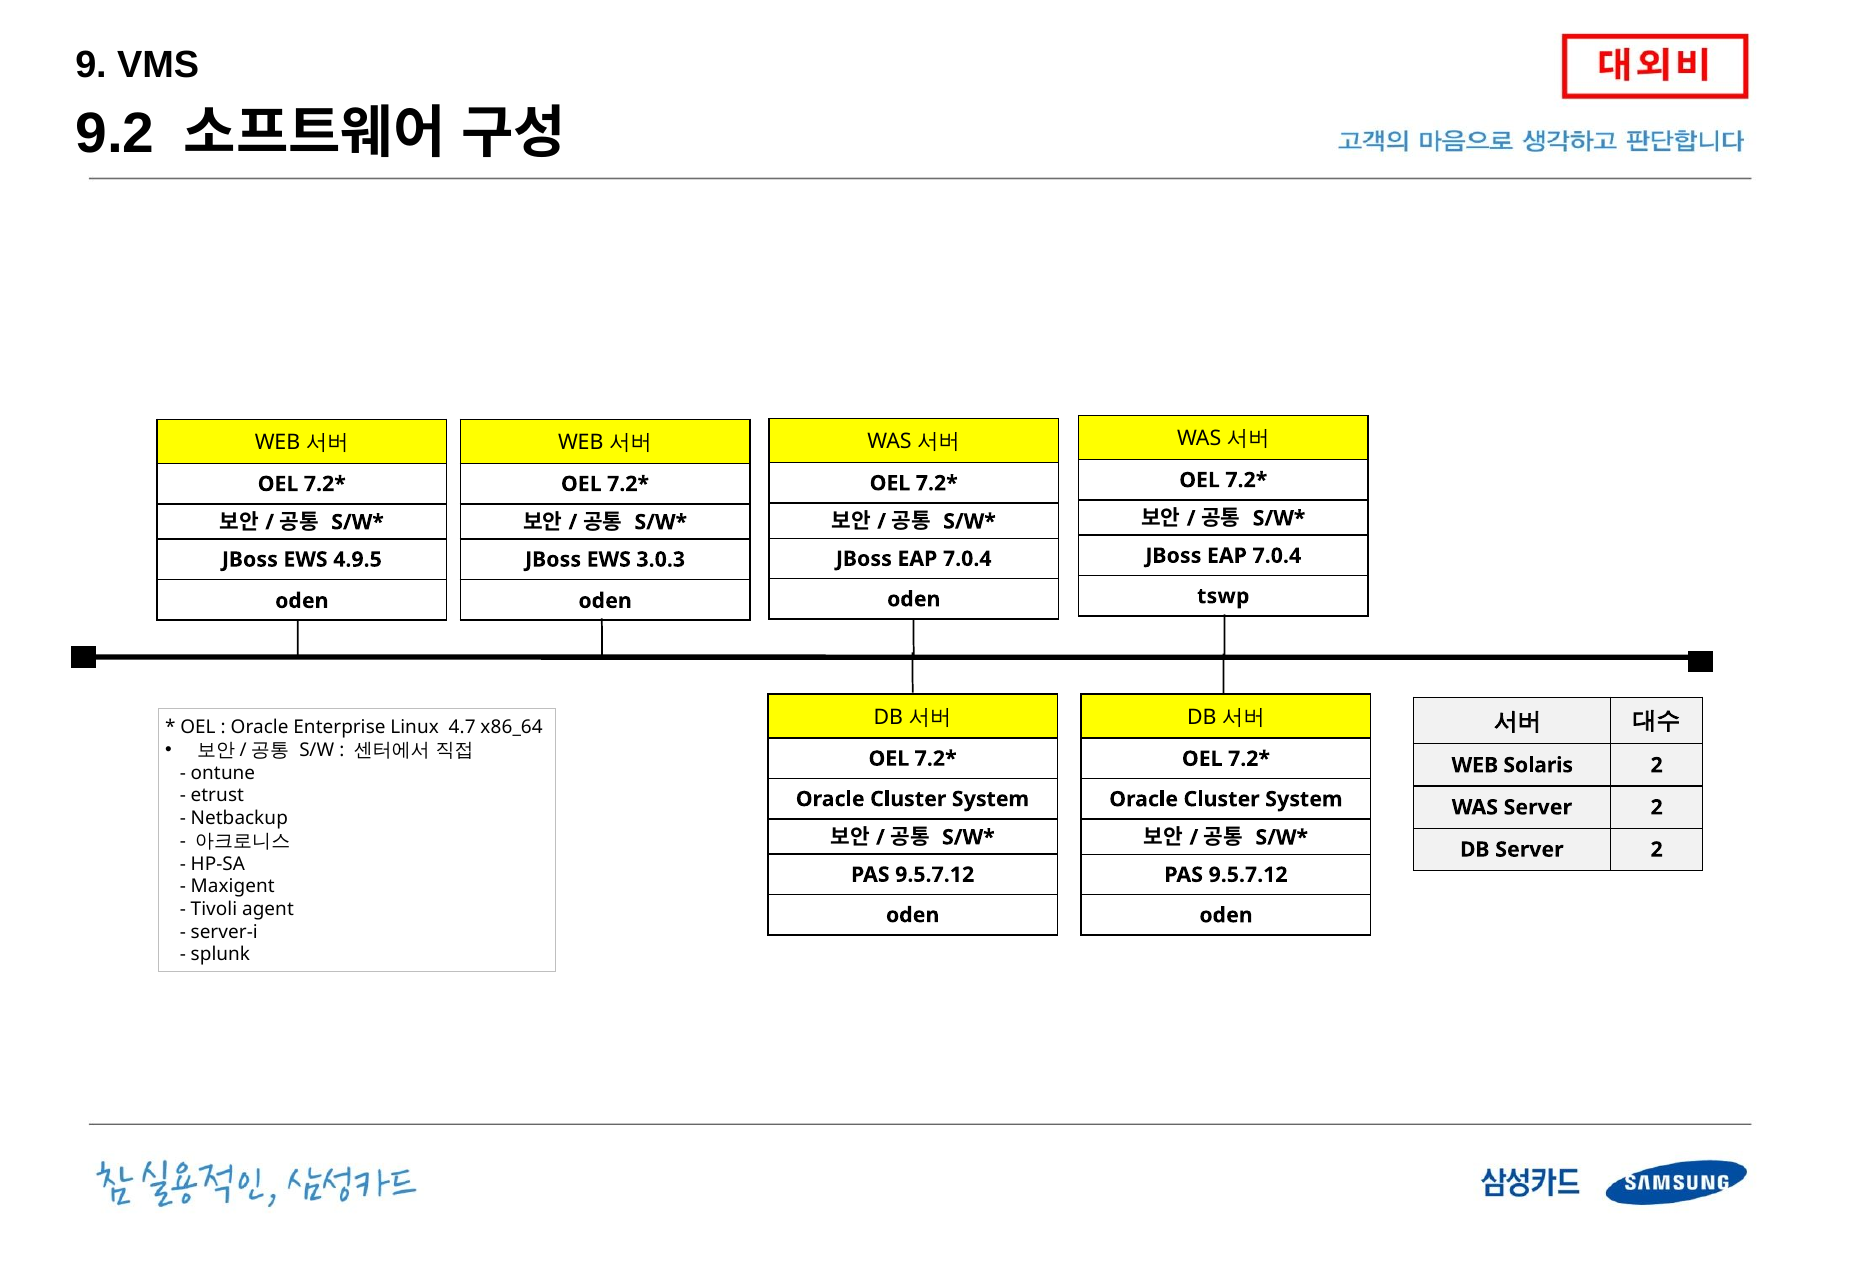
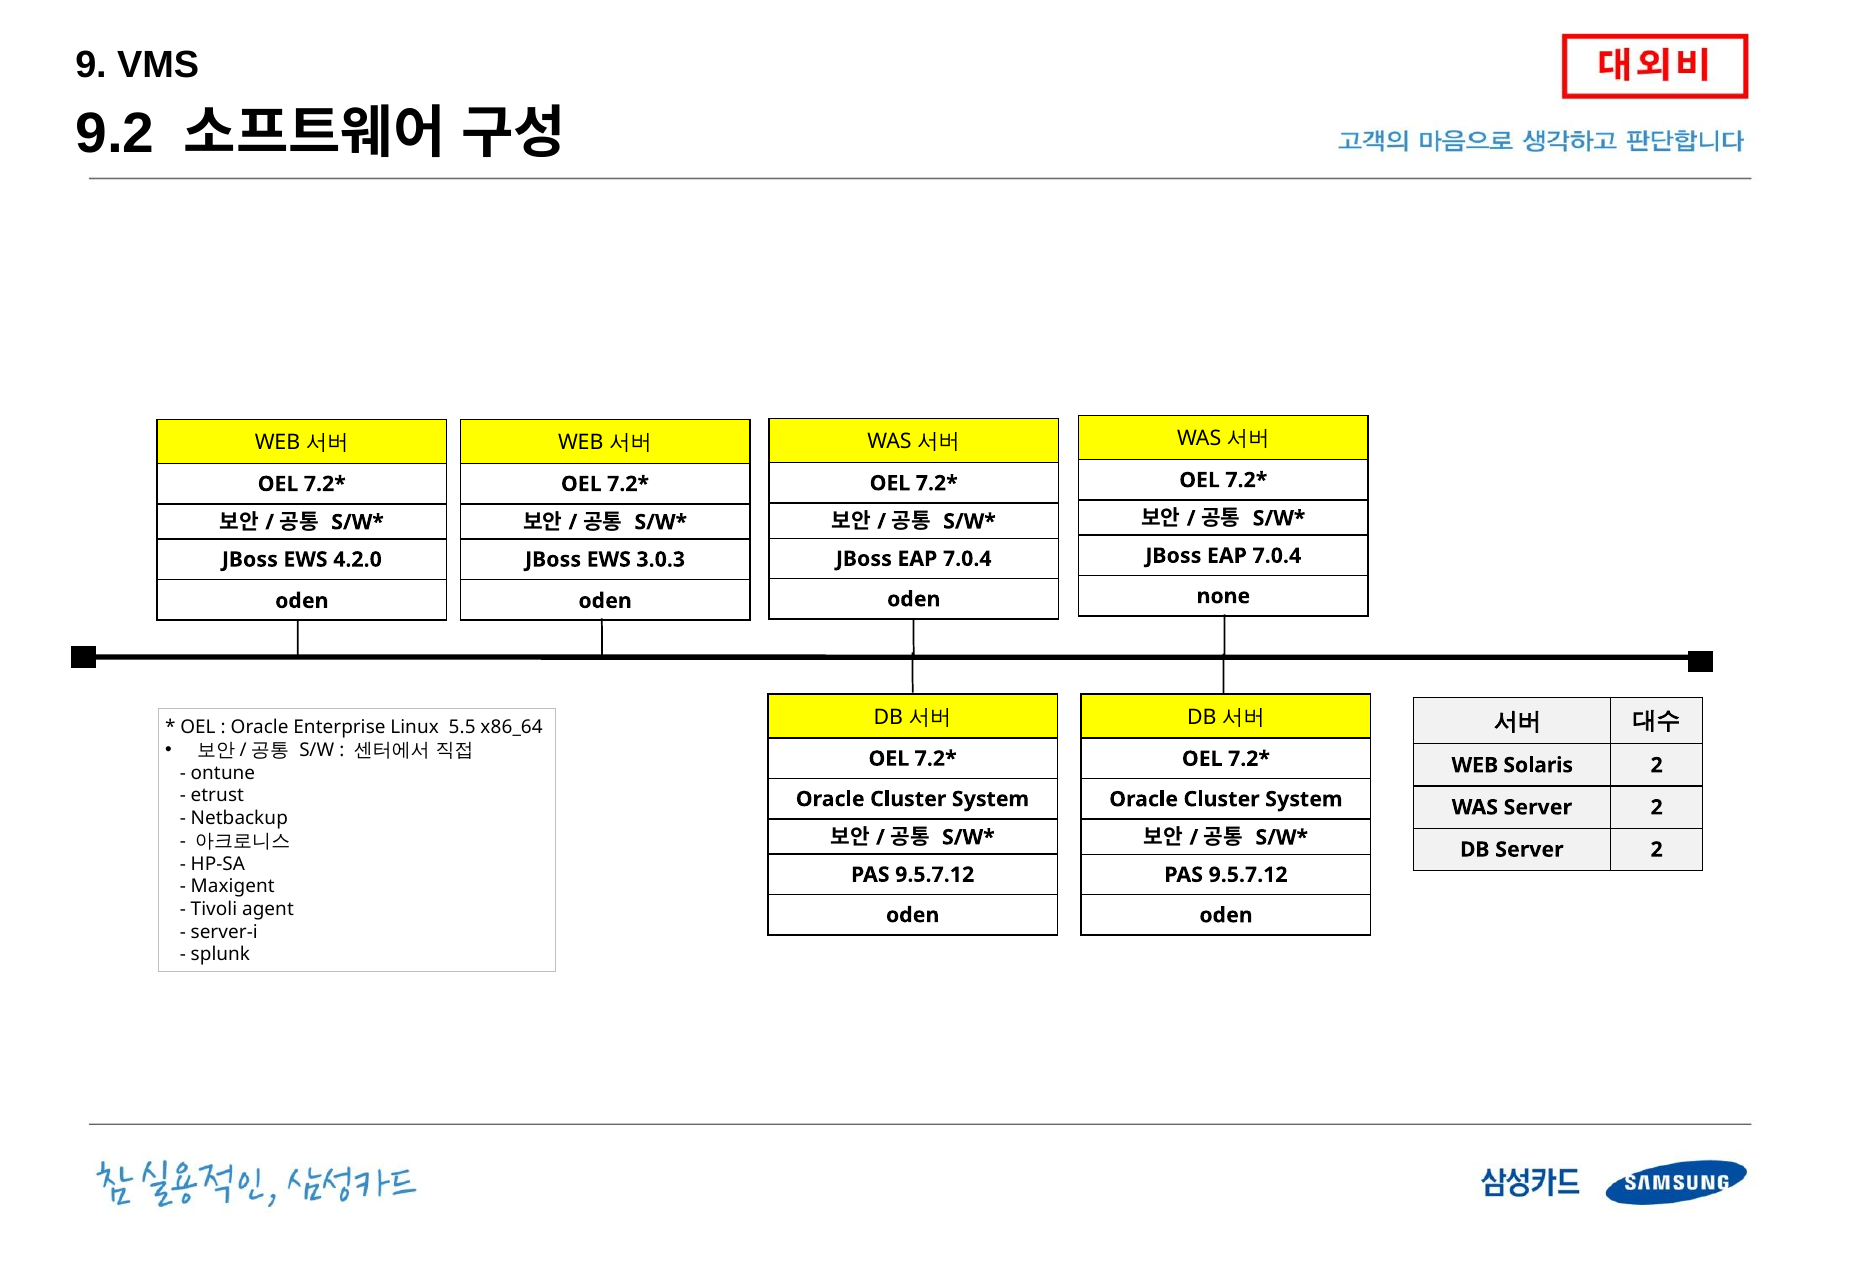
4.9.5: 4.9.5 -> 4.2.0 (358, 560)
tswp: tswp -> none (1223, 596)
4.7: 4.7 -> 5.5 (462, 728)
